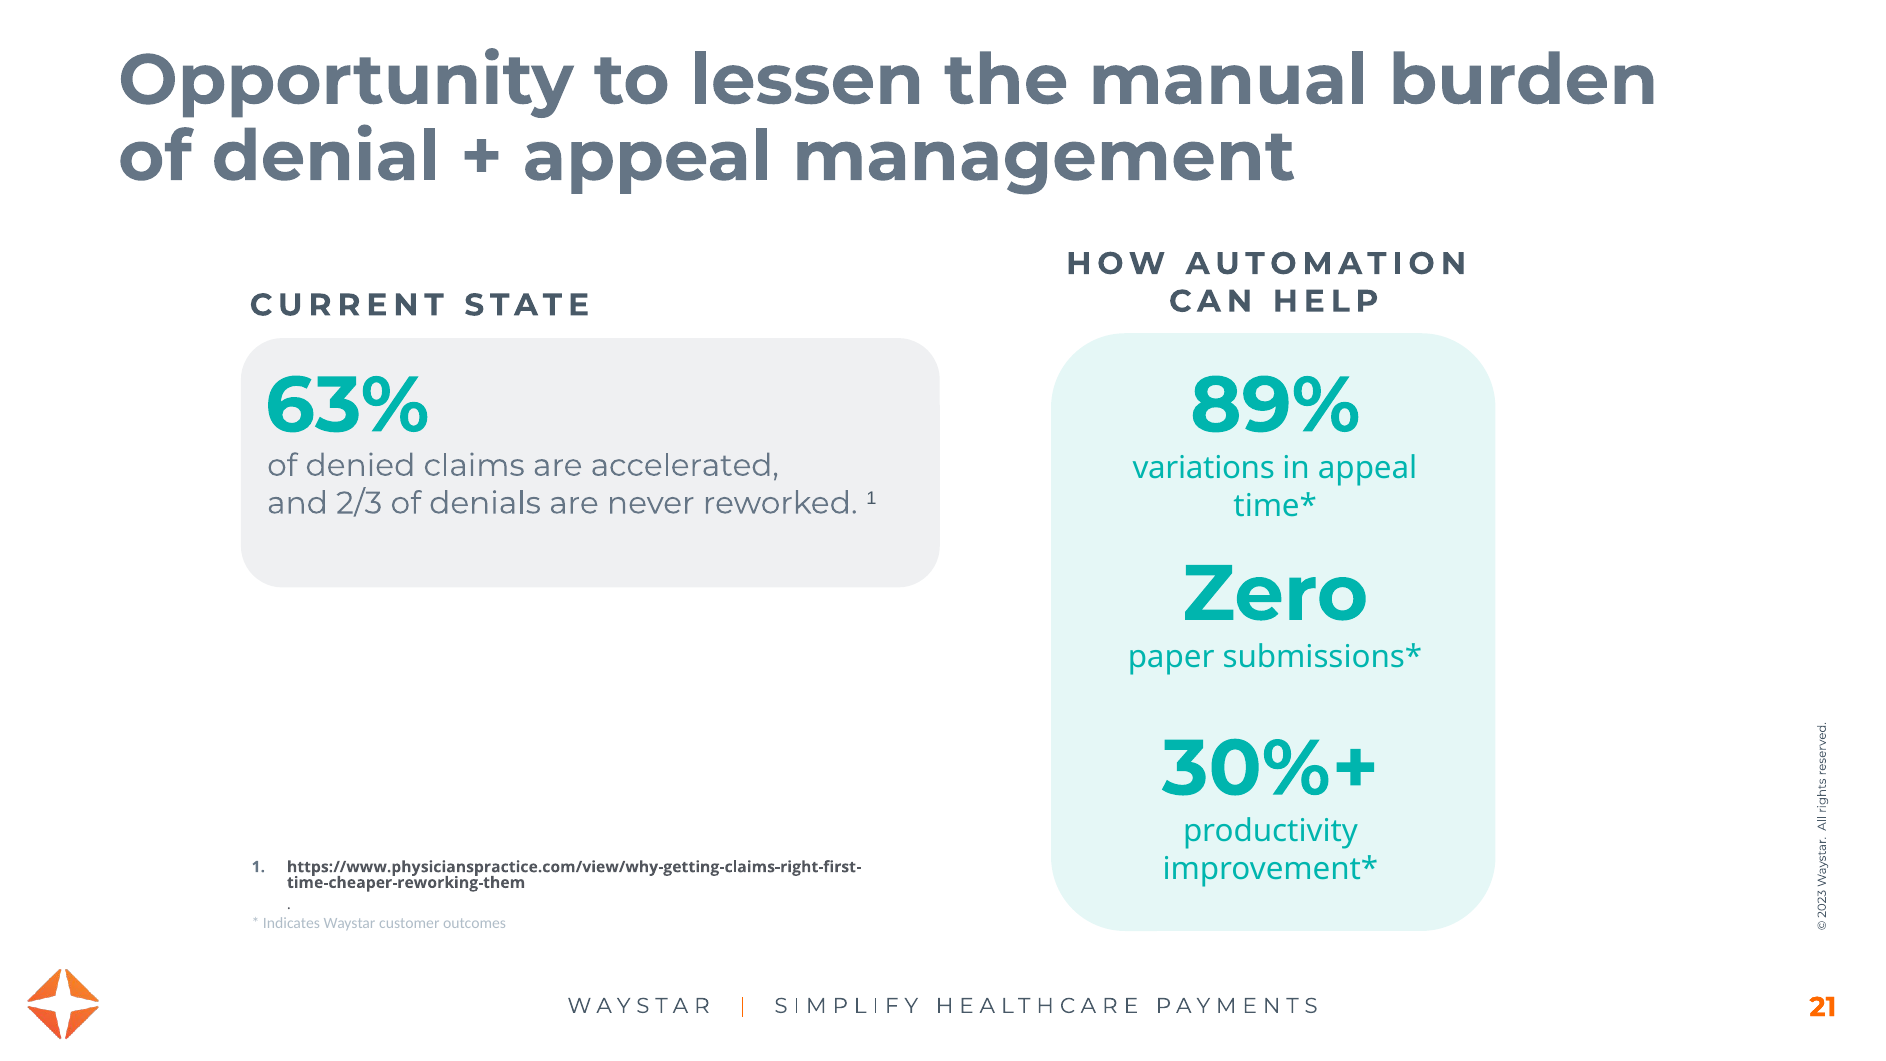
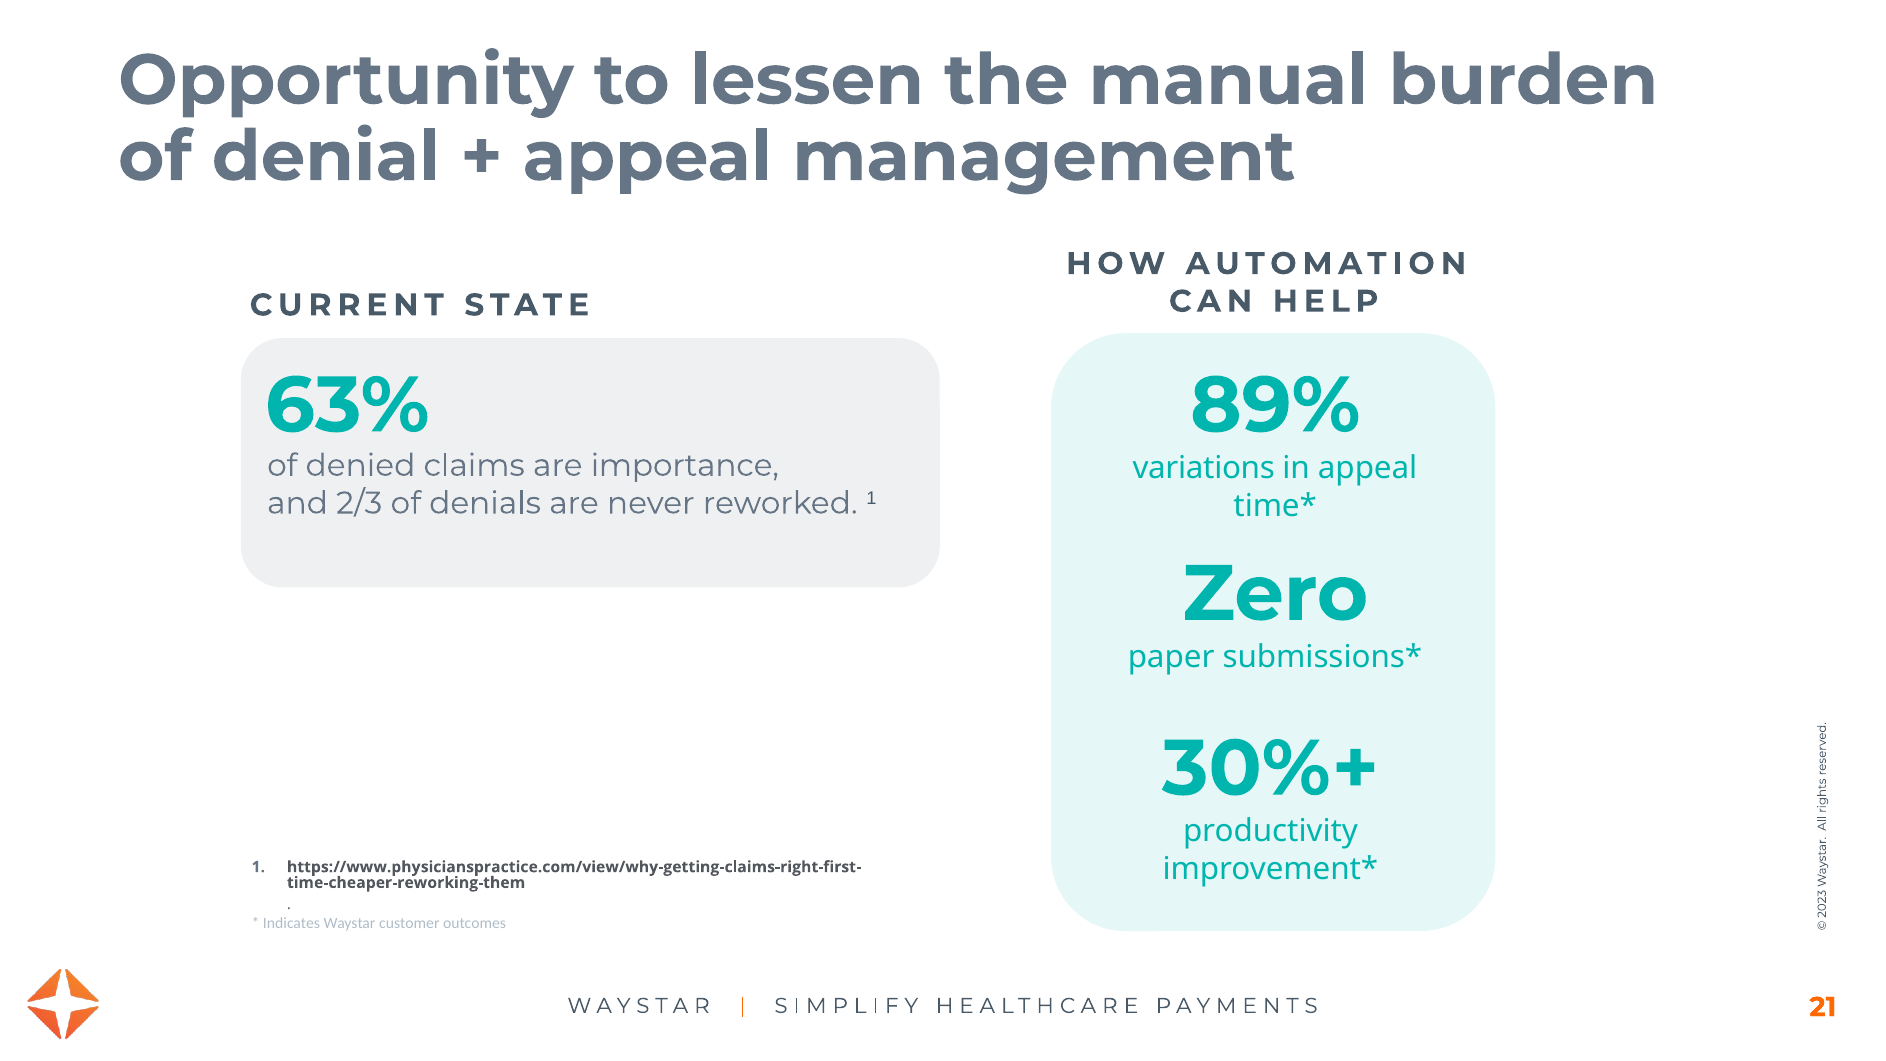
accelerated: accelerated -> importance (685, 465)
